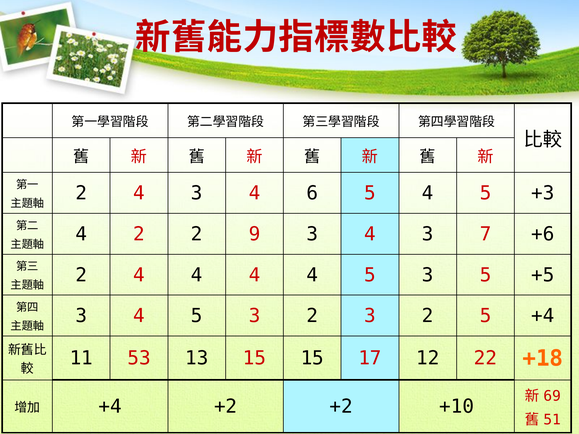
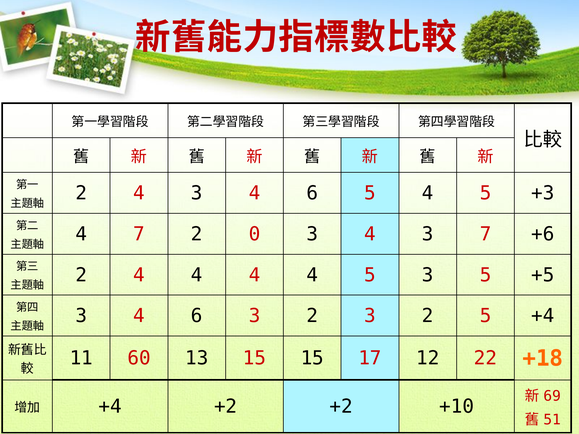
4 2: 2 -> 7 (139, 234)
9: 9 -> 0 (255, 234)
5: 5 -> 6 (197, 316)
53: 53 -> 60 (139, 358)
